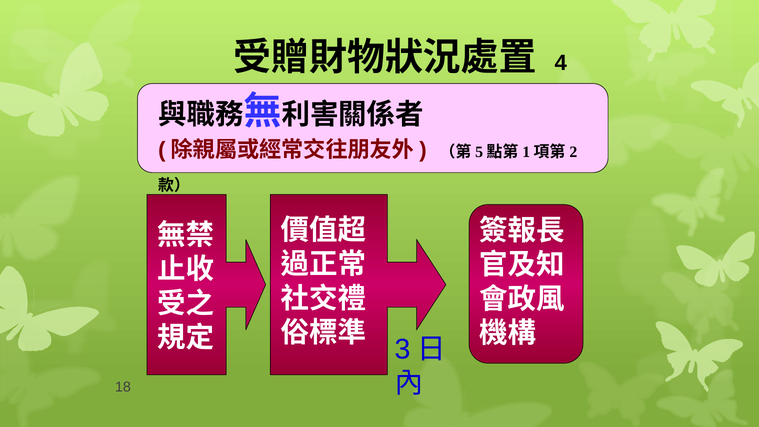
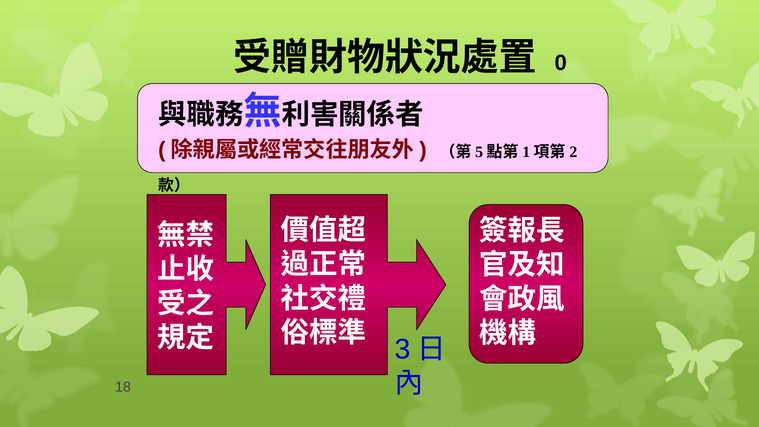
4: 4 -> 0 (561, 63)
